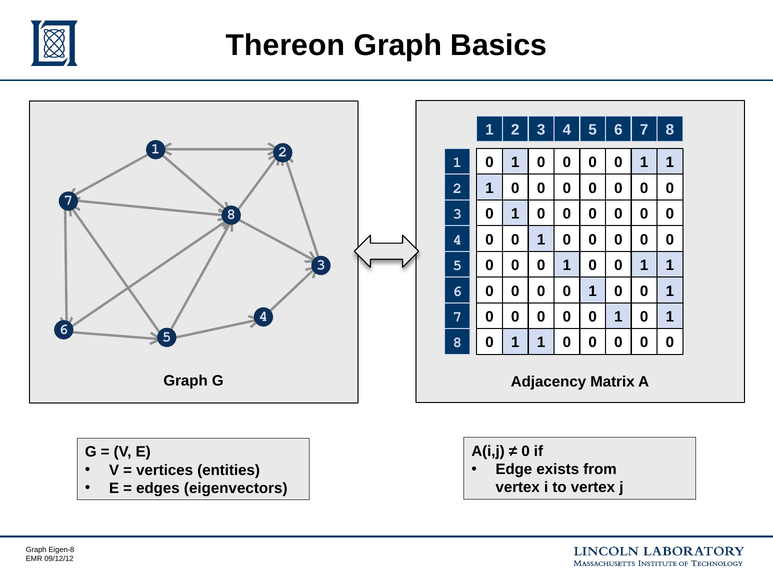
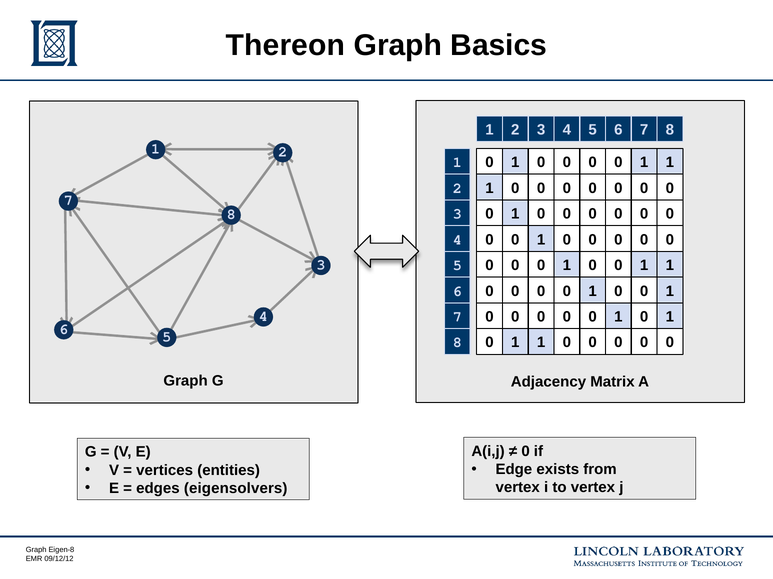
eigenvectors: eigenvectors -> eigensolvers (236, 489)
